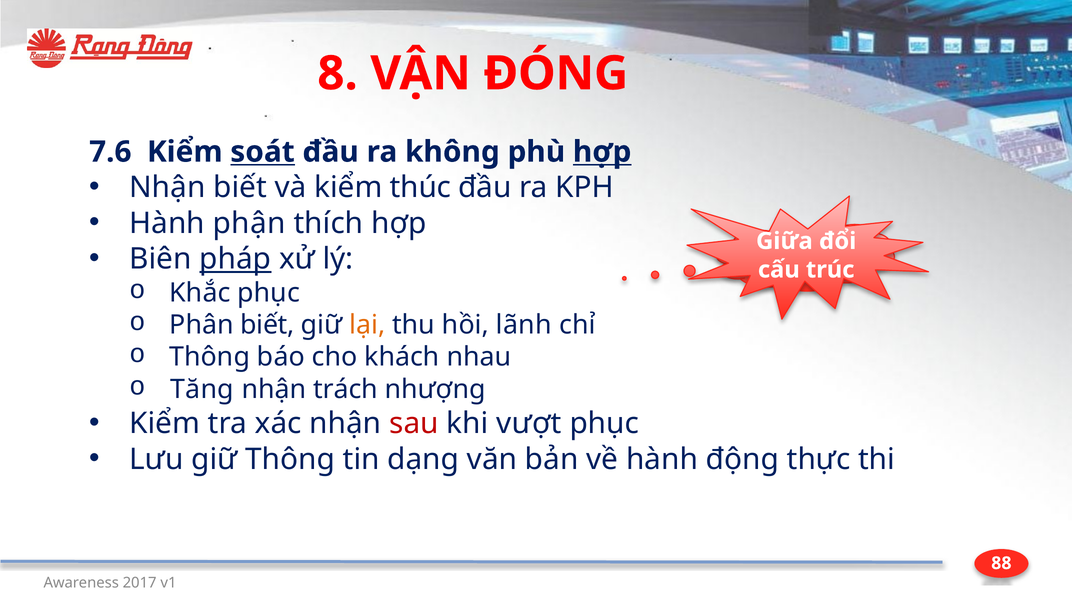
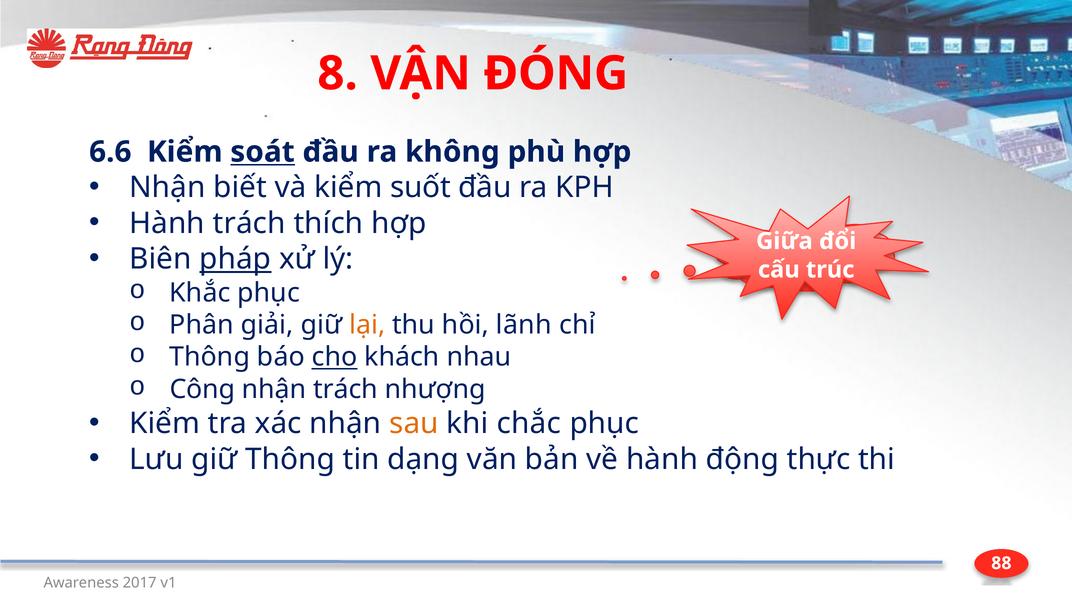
7.6: 7.6 -> 6.6 (110, 152)
hợp underline: present -> none (602, 152)
thúc: thúc -> suốt (420, 188)
Hành phận: phận -> trách (249, 223)
Phân biết: biết -> giải (267, 325)
cho underline: none -> present (334, 357)
Tăng: Tăng -> Công (202, 389)
sau colour: red -> orange (414, 423)
vượt: vượt -> chắc (529, 423)
